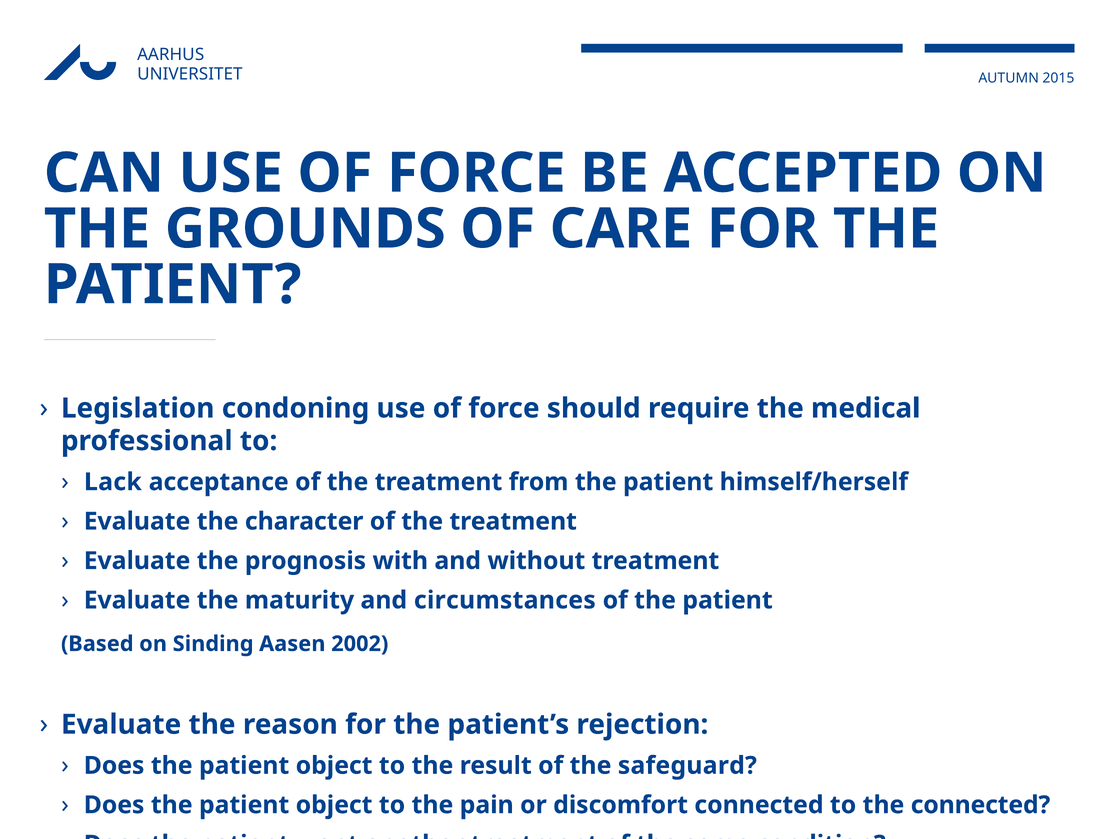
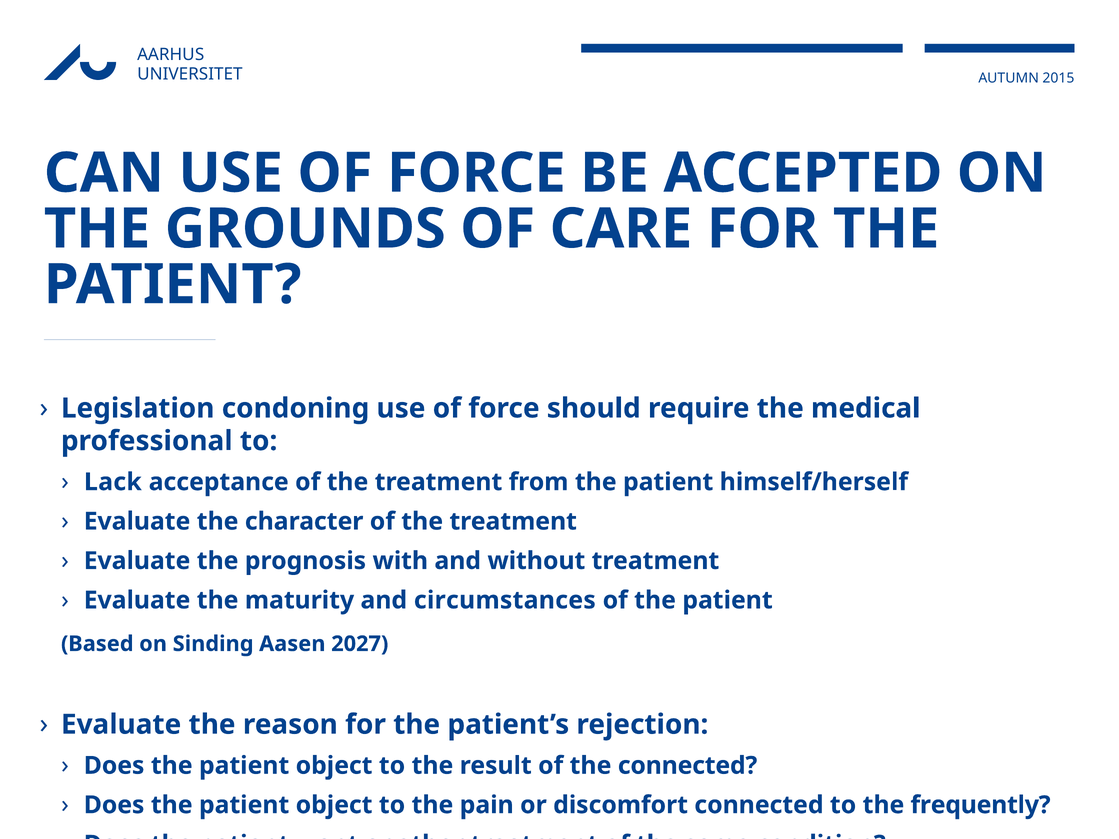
2002: 2002 -> 2027 (360, 644)
the safeguard: safeguard -> connected (688, 766)
the connected: connected -> frequently (981, 805)
